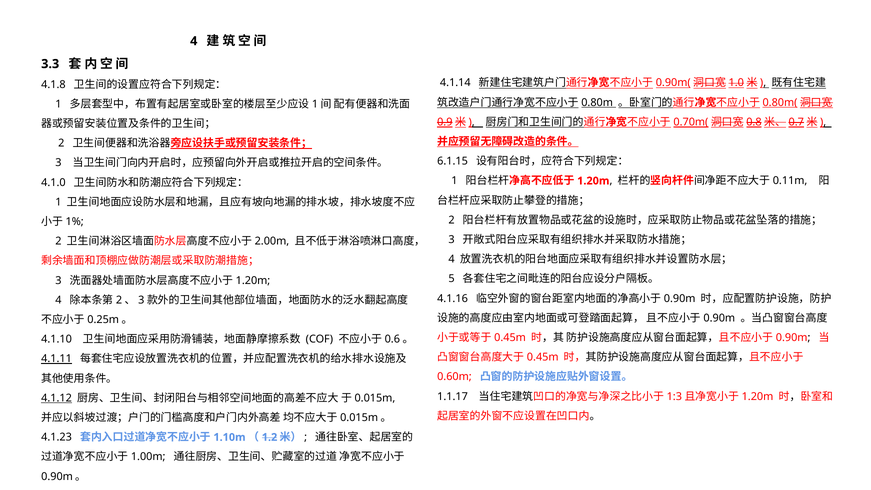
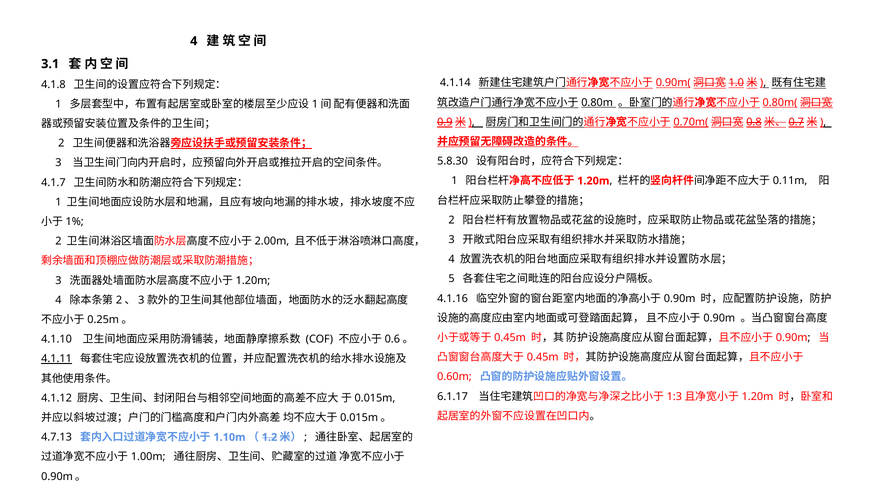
3.3: 3.3 -> 3.1 (50, 64)
6.1.15: 6.1.15 -> 5.8.30 (453, 161)
4.1.0: 4.1.0 -> 4.1.7 (53, 182)
1.1.17: 1.1.17 -> 6.1.17 (453, 396)
4.1.12 underline: present -> none (57, 398)
4.1.23: 4.1.23 -> 4.7.13 (57, 437)
